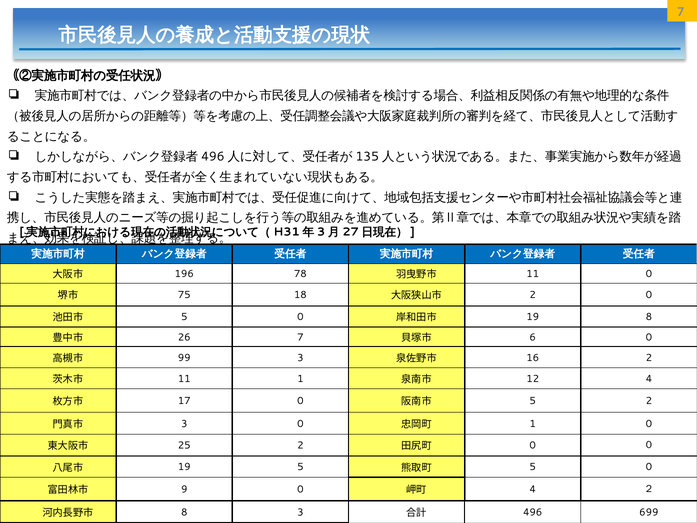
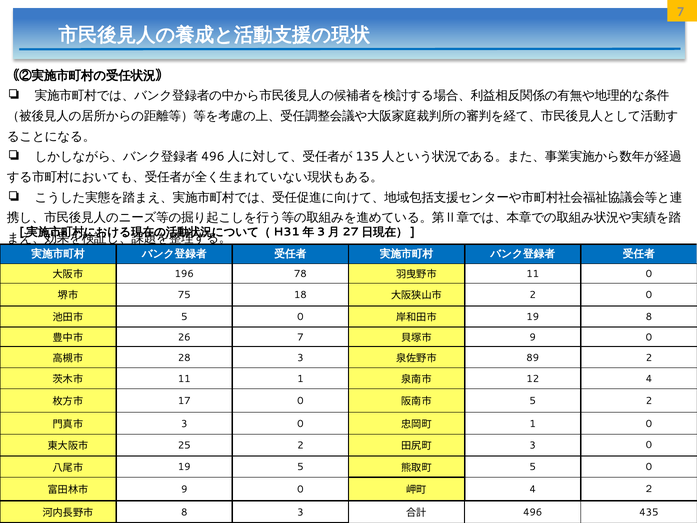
6: 6 -> 9 (533, 337)
99: 99 -> 28 (184, 358)
16: 16 -> 89 (533, 358)
0: 0 -> 3 (533, 445)
699: 699 -> 435 (649, 512)
